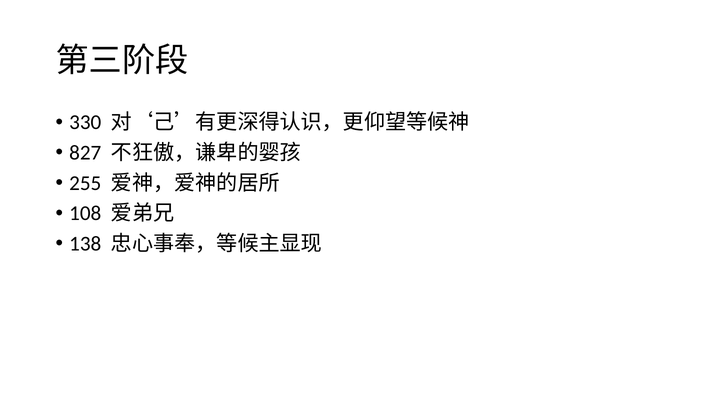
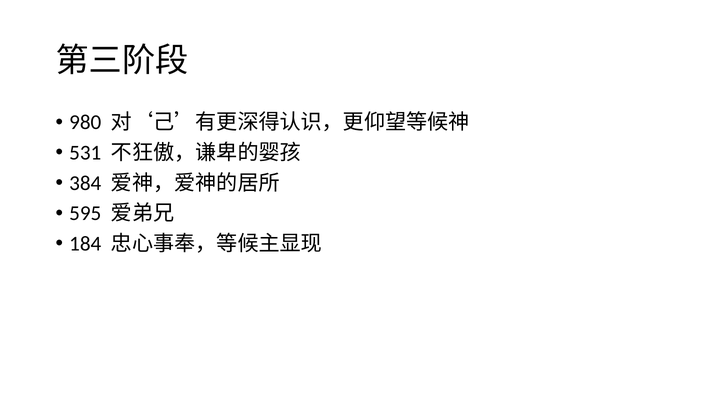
330: 330 -> 980 (85, 123)
827: 827 -> 531 (85, 153)
255: 255 -> 384 (85, 183)
108: 108 -> 595 (85, 213)
138: 138 -> 184 (85, 244)
